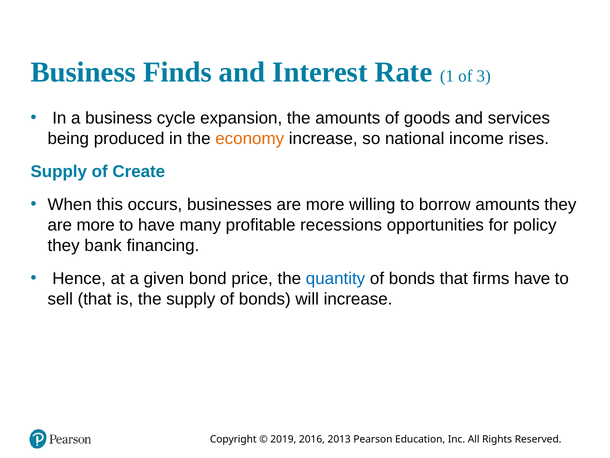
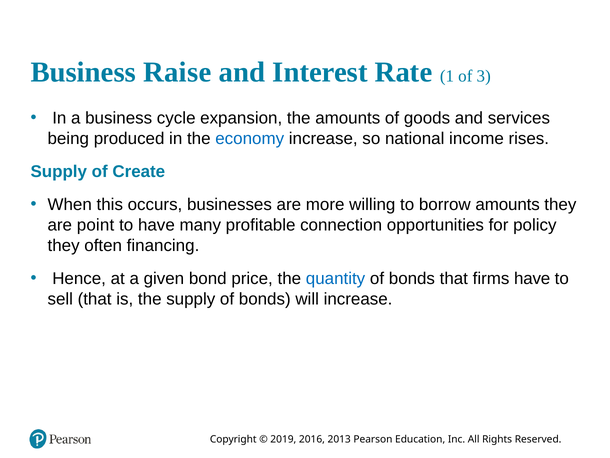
Finds: Finds -> Raise (177, 72)
economy colour: orange -> blue (250, 138)
more: more -> point (95, 225)
recessions: recessions -> connection (341, 225)
bank: bank -> often (103, 245)
